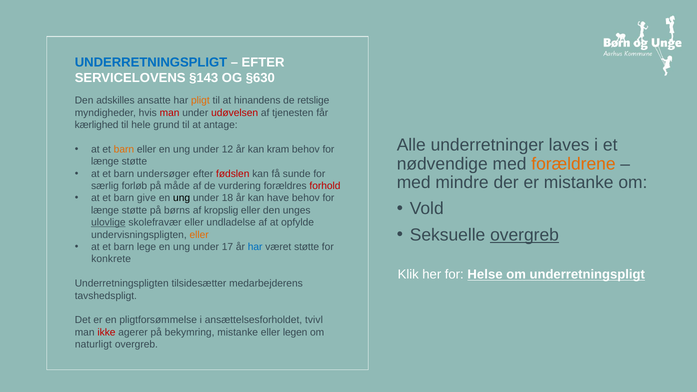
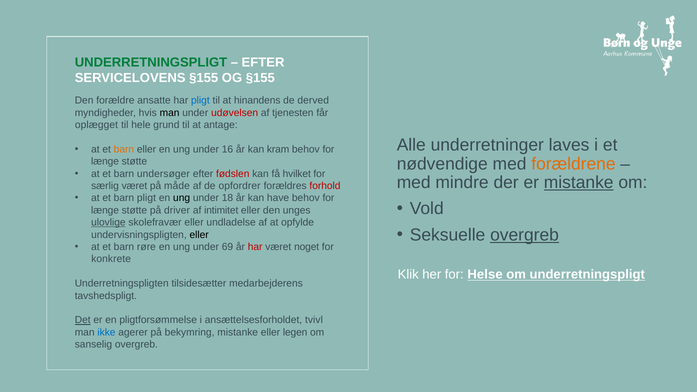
UNDERRETNINGSPLIGT colour: blue -> green (151, 62)
SERVICELOVENS §143: §143 -> §155 (204, 78)
OG §630: §630 -> §155 (260, 78)
adskilles: adskilles -> forældre (115, 101)
pligt colour: orange -> blue (200, 101)
retslige: retslige -> derved (313, 101)
man colour: red -> black (170, 113)
kærlighed: kærlighed -> oplægget (97, 125)
12: 12 -> 16 (227, 149)
sunde: sunde -> hvilket (297, 174)
mistanke underline: none -> present (579, 183)
særlig forløb: forløb -> været (134, 186)
vurdering: vurdering -> opfordrer (240, 186)
barn give: give -> pligt (146, 198)
børns: børns -> driver (177, 210)
kropslig: kropslig -> intimitet (221, 210)
eller colour: orange -> black (199, 235)
lege: lege -> røre (146, 247)
17: 17 -> 69 (227, 247)
har colour: blue -> red (255, 247)
været støtte: støtte -> noget (307, 247)
Det underline: none -> present (83, 320)
ikke colour: red -> blue (106, 332)
naturligt: naturligt -> sanselig (93, 345)
